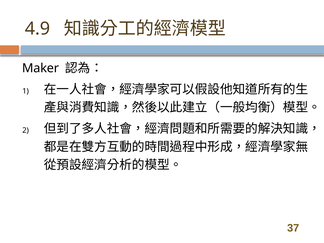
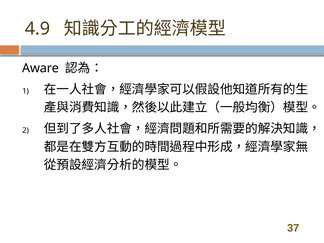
Maker: Maker -> Aware (41, 68)
